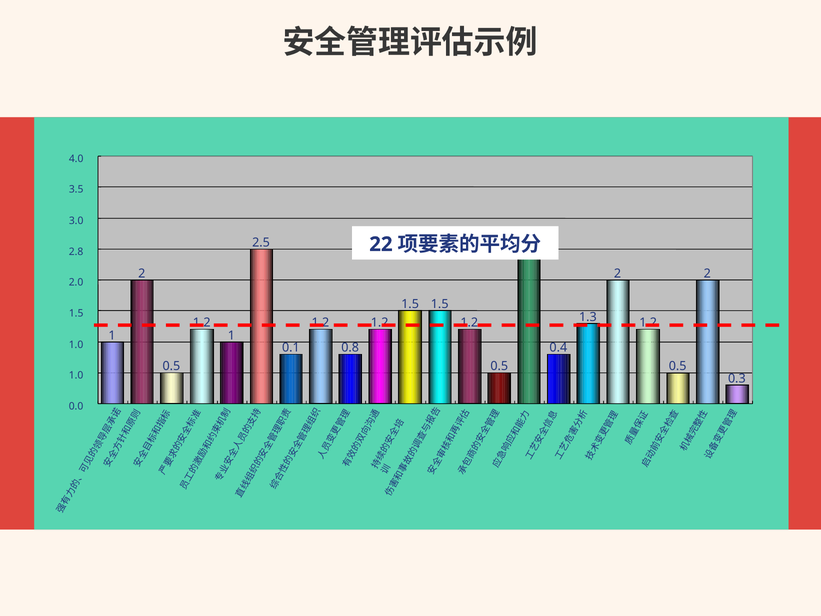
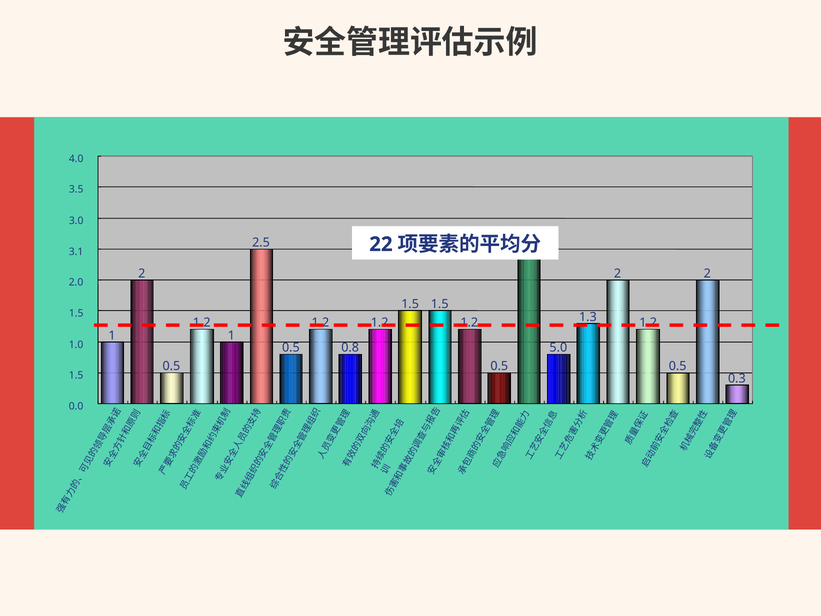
2.8: 2.8 -> 3.1 (76, 252)
0.1: 0.1 -> 0.5 (291, 347)
0.4: 0.4 -> 5.0 (558, 347)
1.0: 1.0 -> 1.5 (76, 375)
